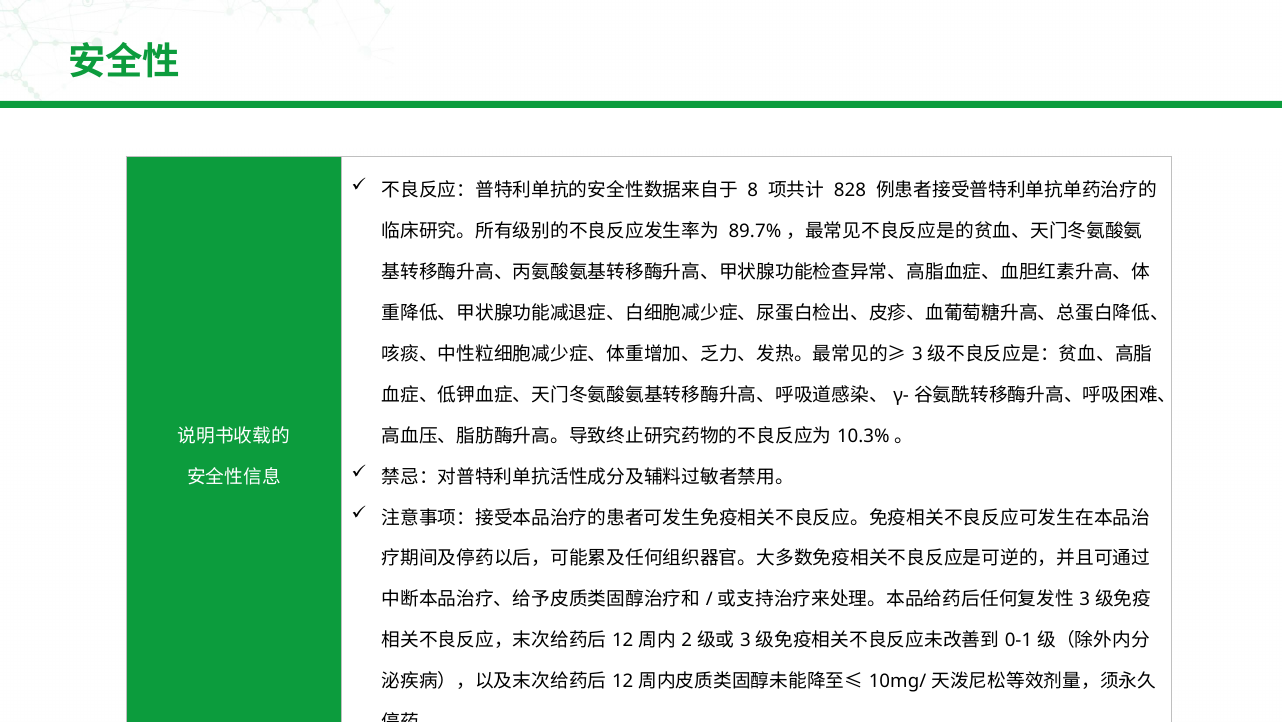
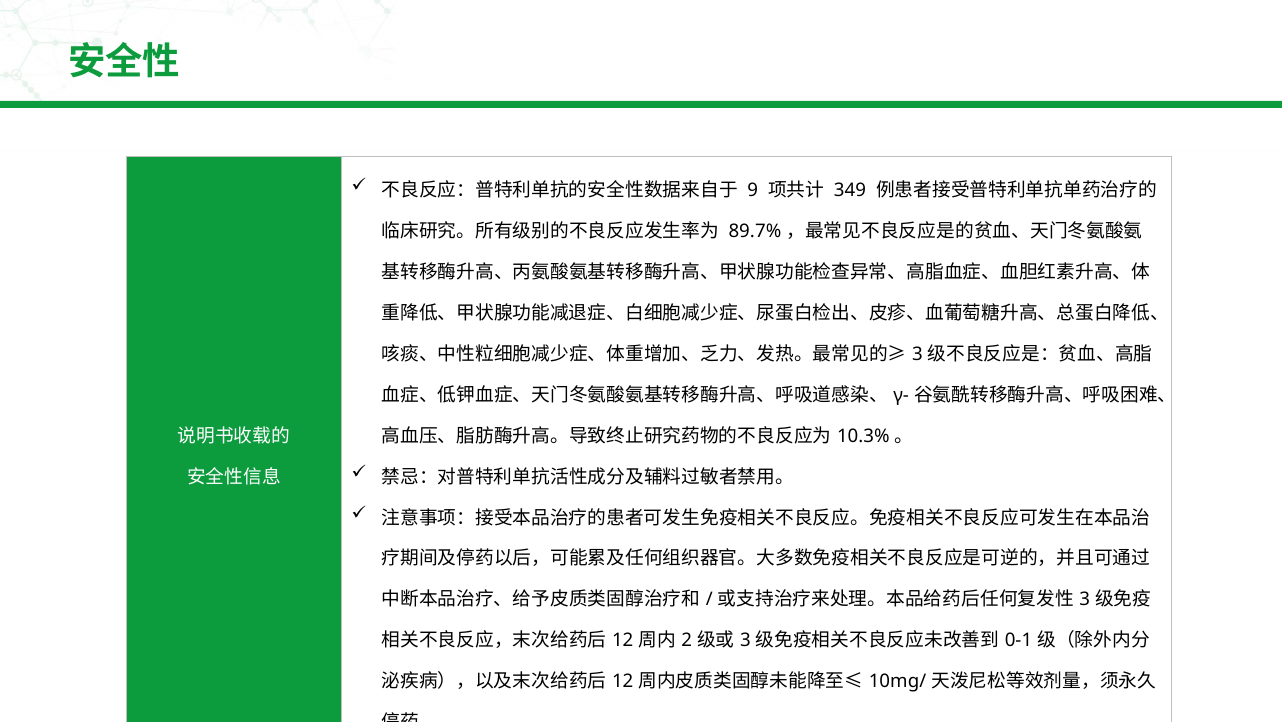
8: 8 -> 9 (753, 190)
828: 828 -> 349 (850, 190)
